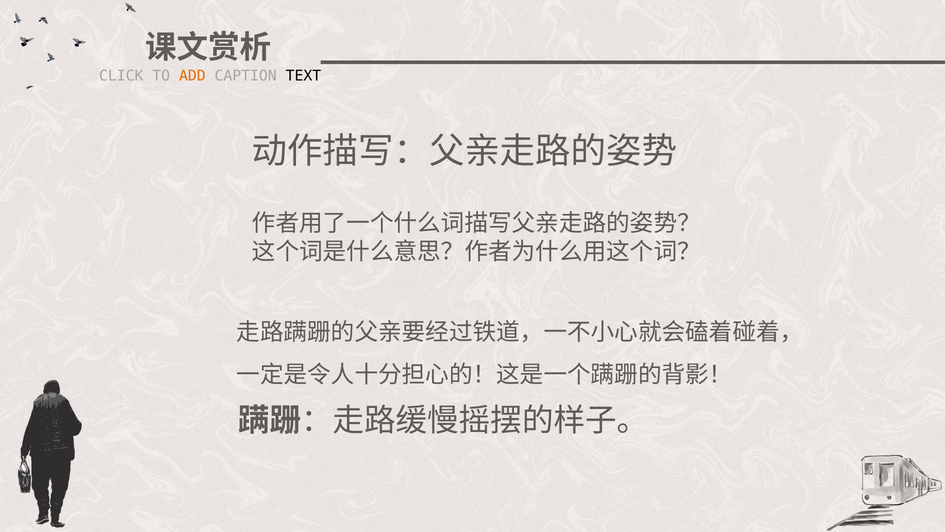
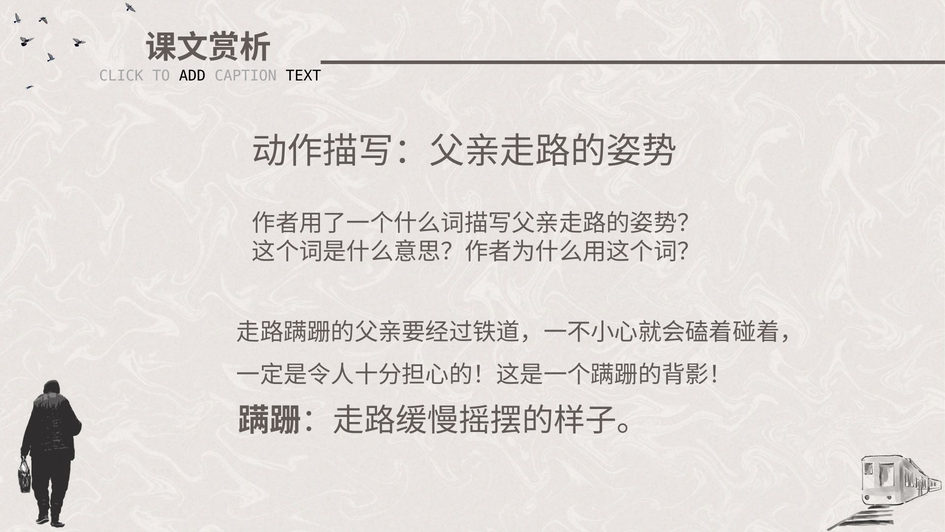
ADD colour: orange -> black (192, 76)
